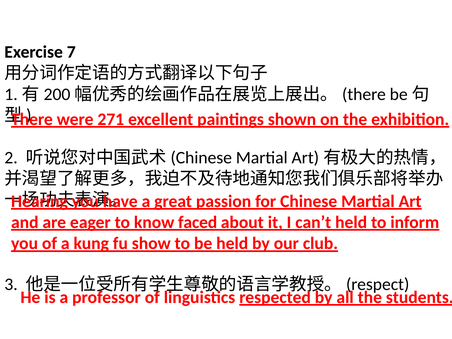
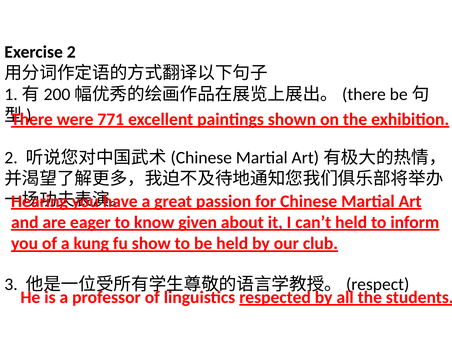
Exercise 7: 7 -> 2 (71, 52)
271: 271 -> 771 (111, 119)
faced: faced -> given (198, 222)
